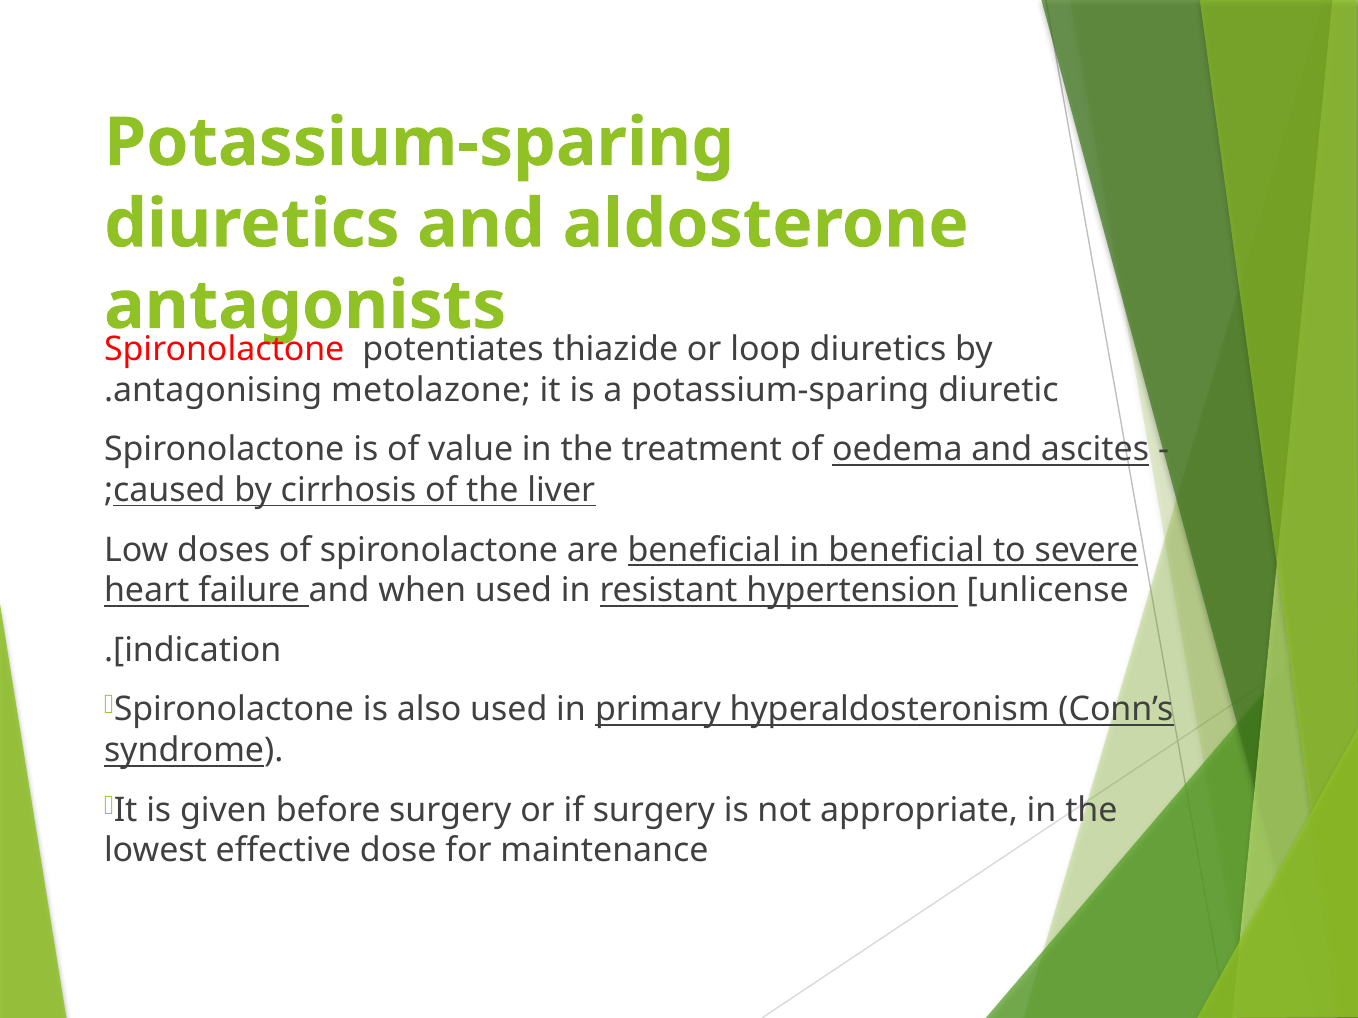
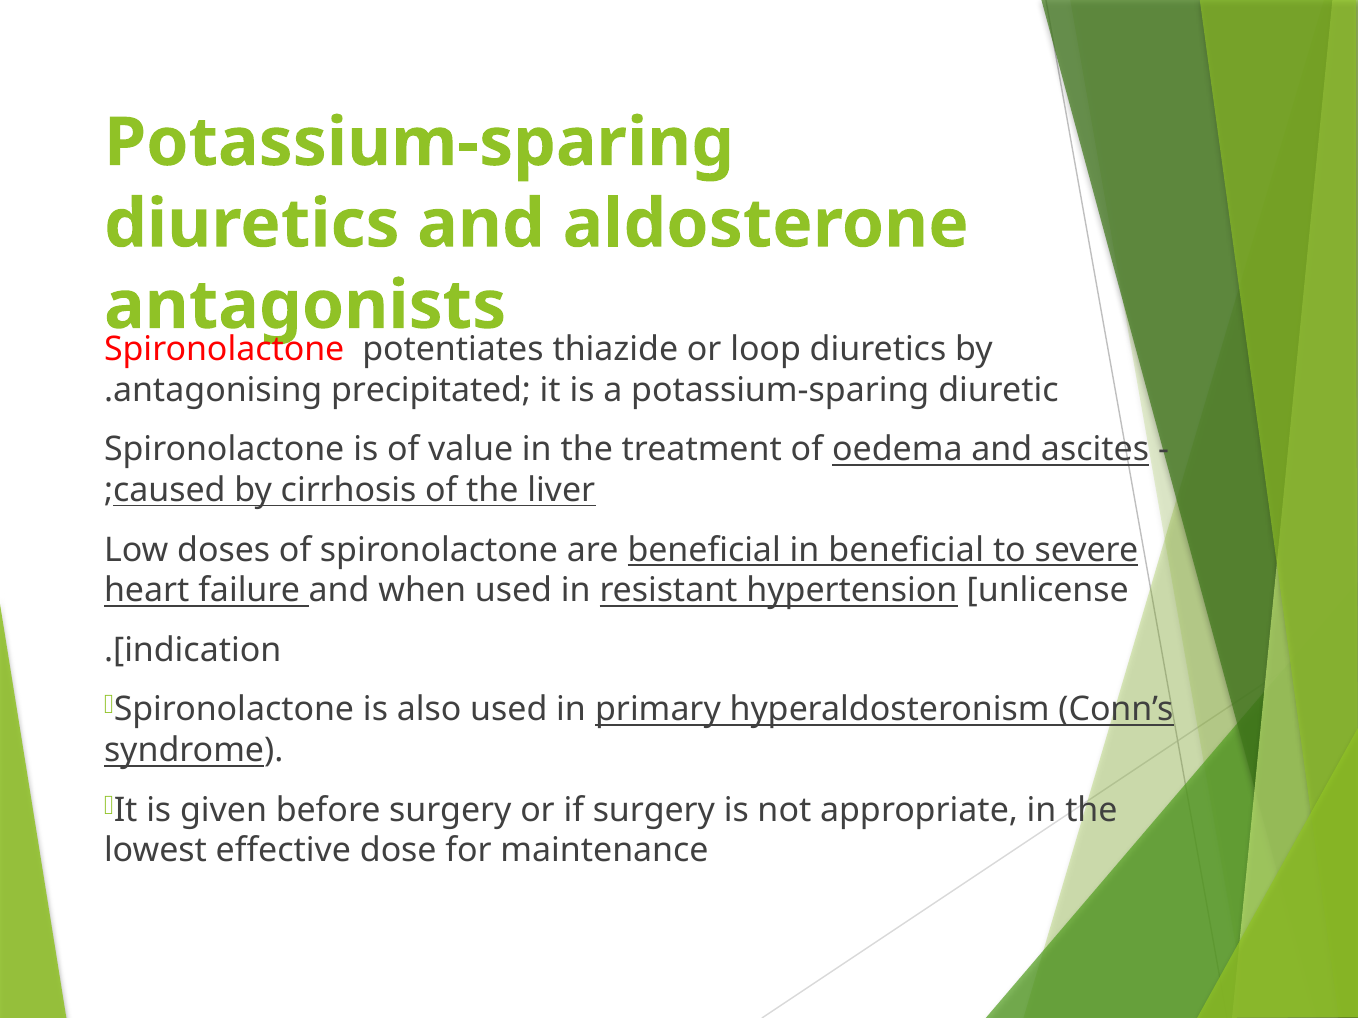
metolazone: metolazone -> precipitated (431, 390)
